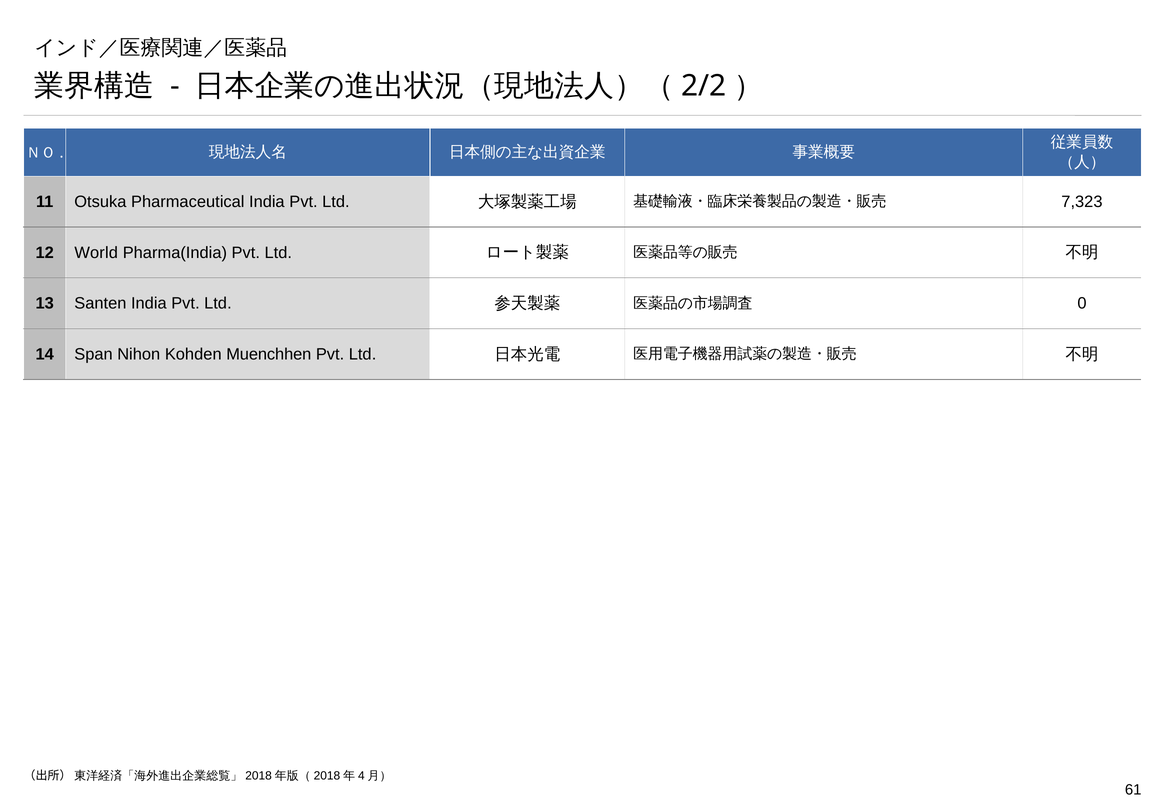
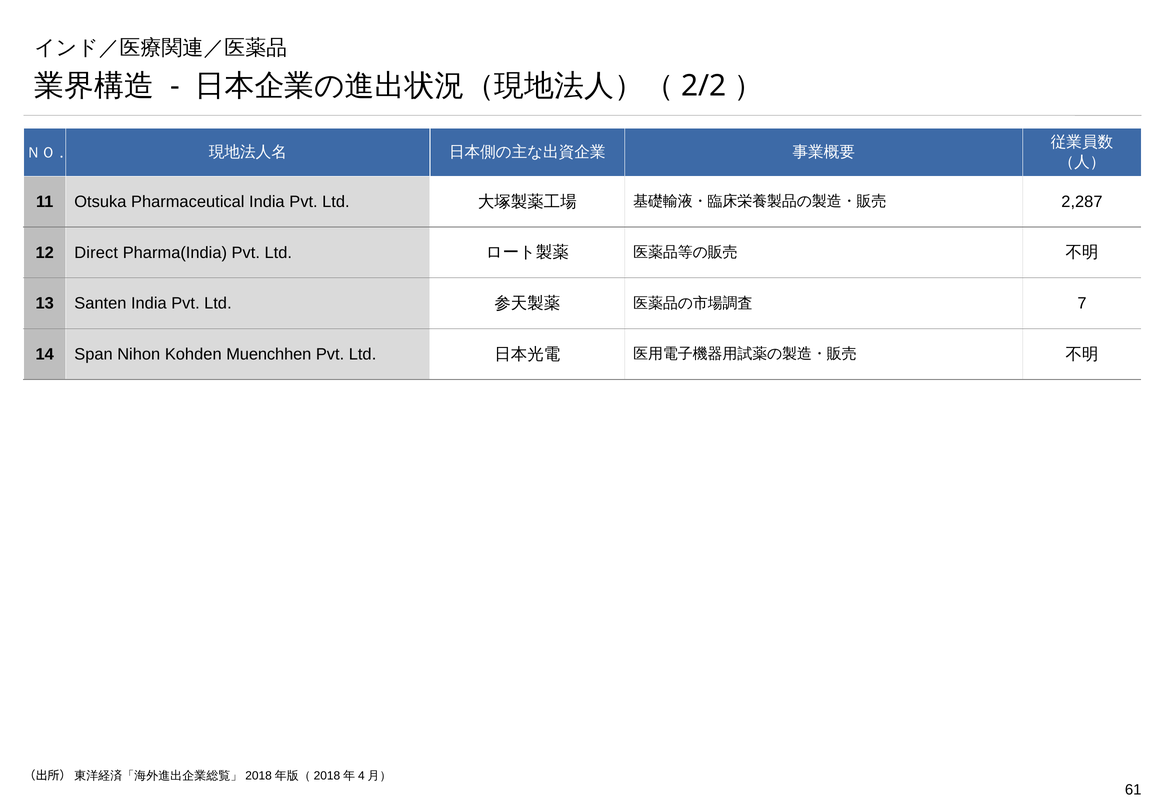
7,323: 7,323 -> 2,287 (1082, 202)
World: World -> Direct (96, 253)
0: 0 -> 7 (1082, 303)
